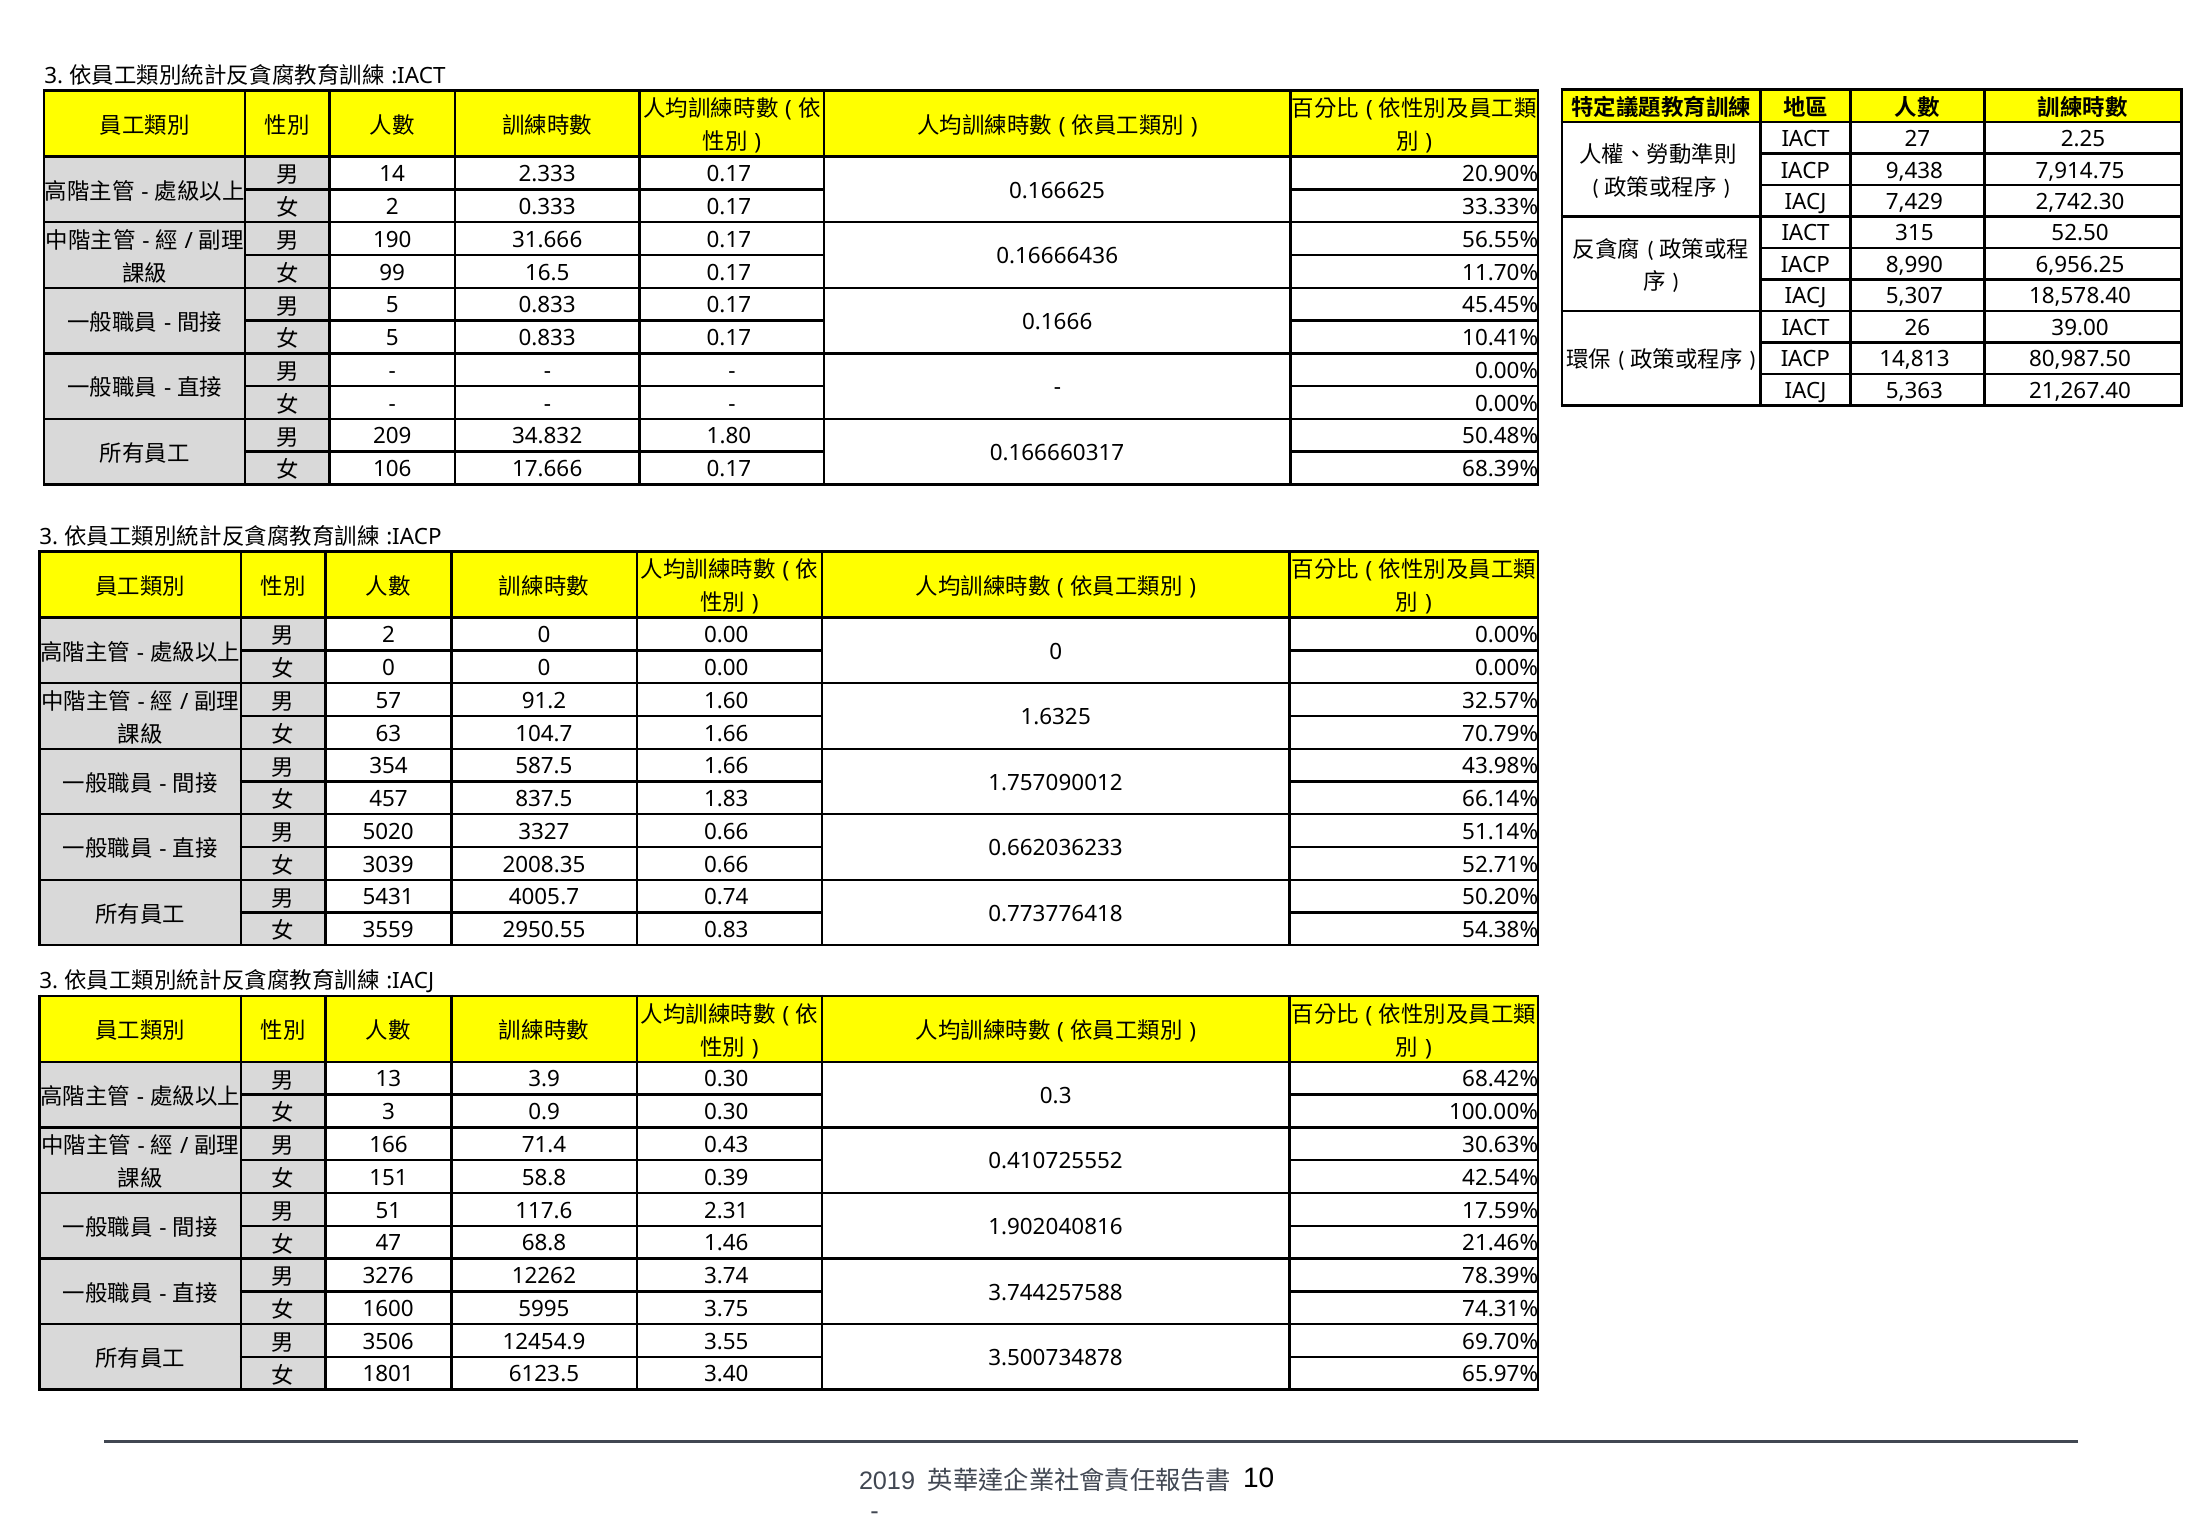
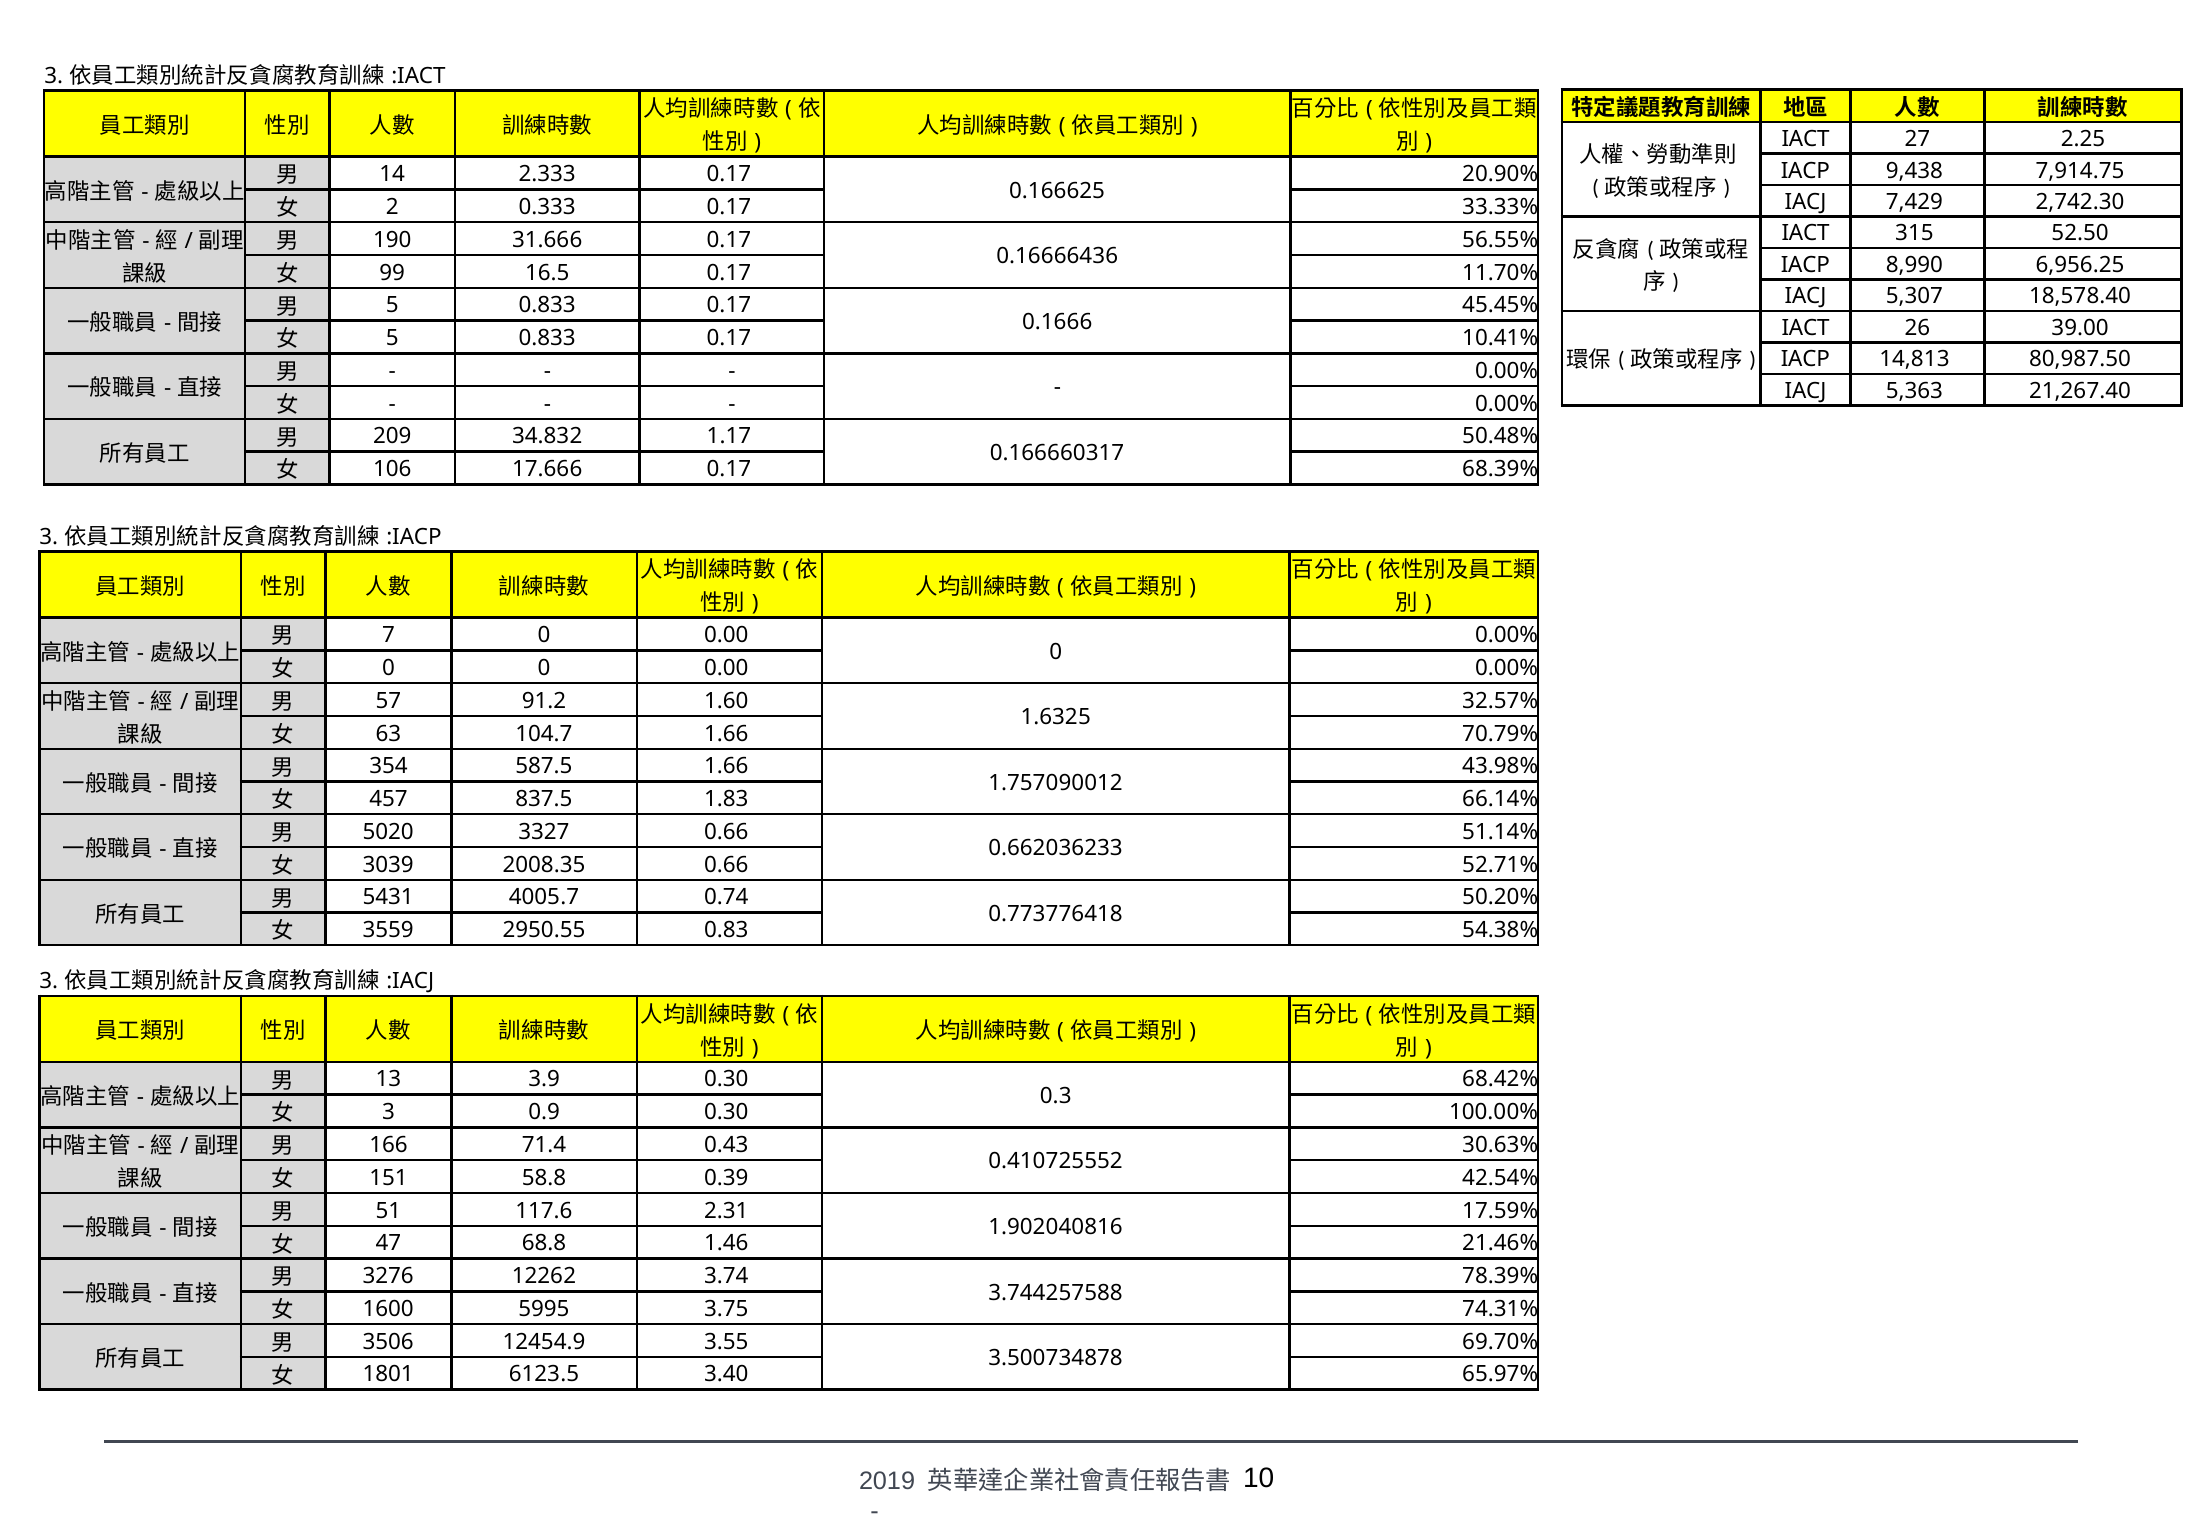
1.80: 1.80 -> 1.17 (729, 437)
2: 2 -> 7 (388, 635)
